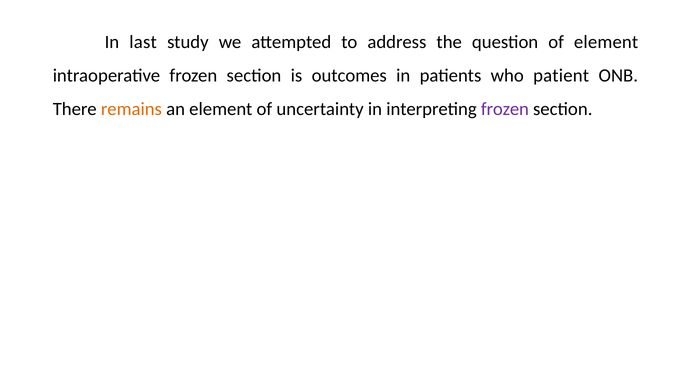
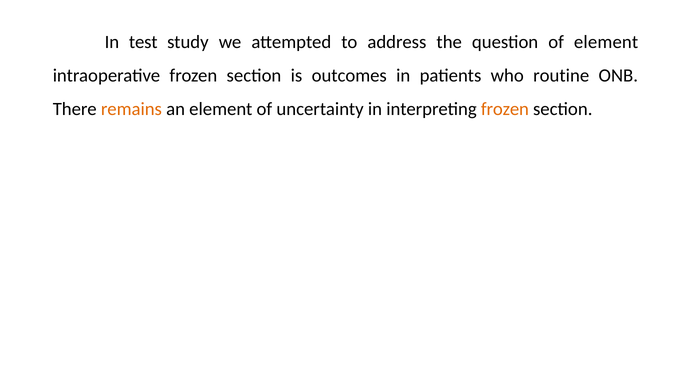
last: last -> test (143, 42)
patient: patient -> routine (561, 76)
frozen colour: purple -> orange (505, 109)
